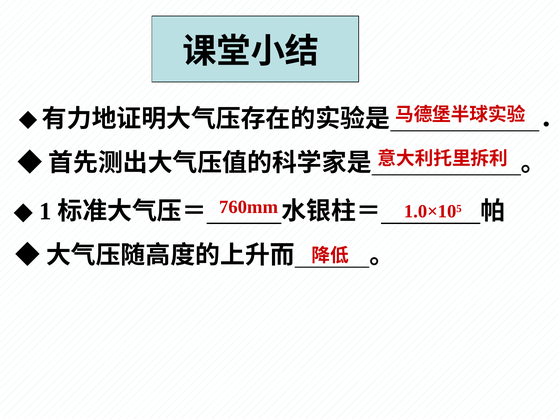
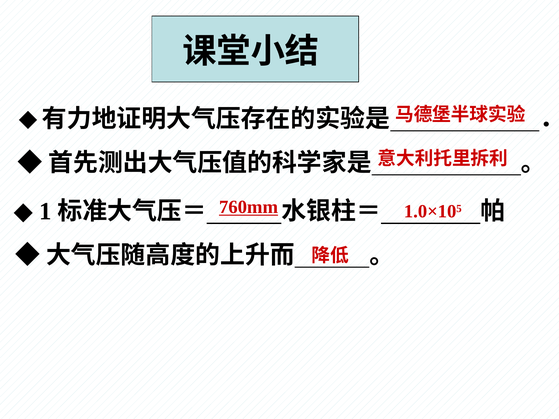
760mm underline: none -> present (249, 207)
